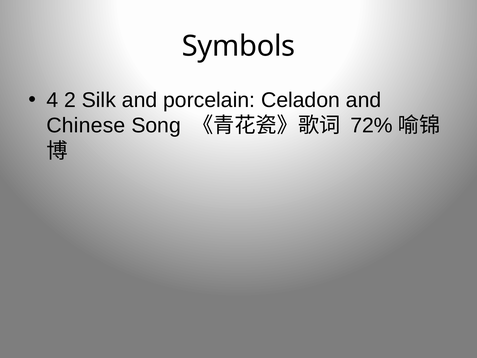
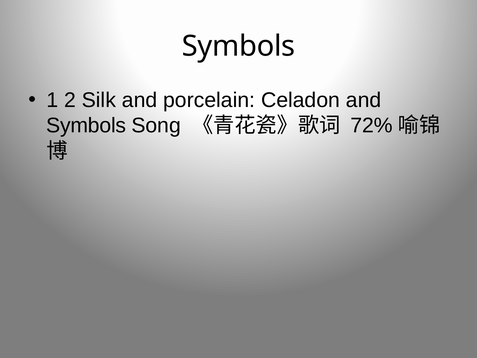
4: 4 -> 1 (52, 100)
Chinese: Chinese -> Symbols (86, 126)
